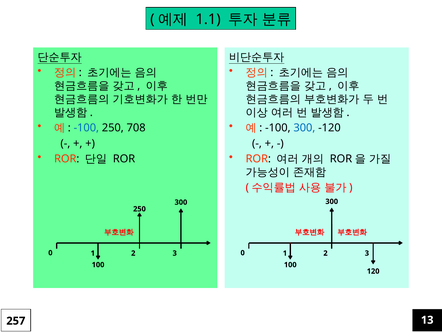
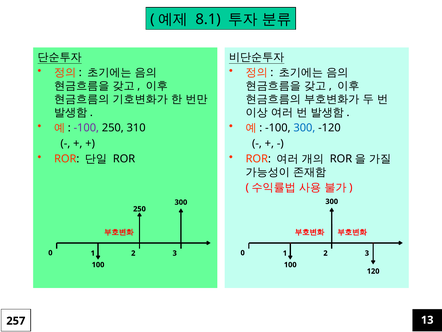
1.1: 1.1 -> 8.1 (208, 19)
-100 colour: blue -> purple (86, 128)
708: 708 -> 310 (136, 128)
